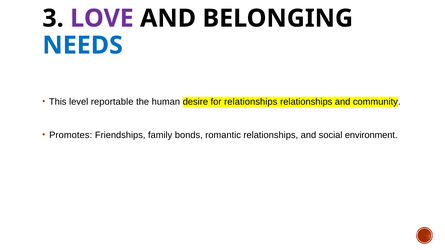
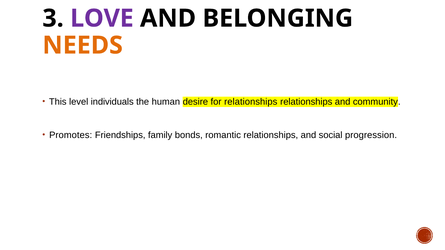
NEEDS colour: blue -> orange (83, 45)
reportable: reportable -> individuals (112, 102)
environment: environment -> progression (371, 135)
